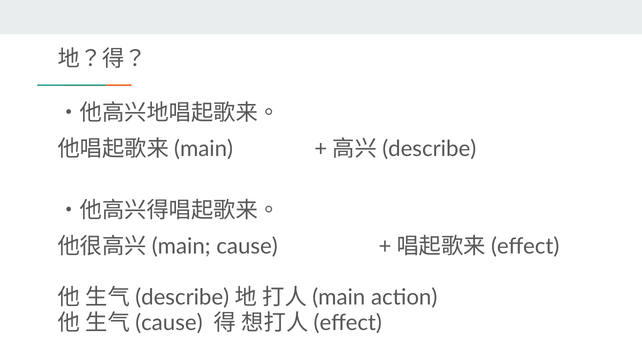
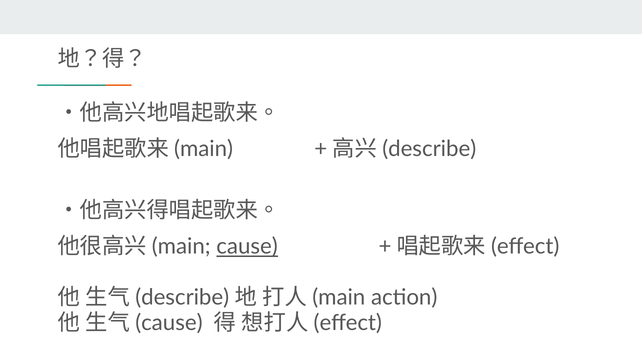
cause underline: none -> present (247, 247)
